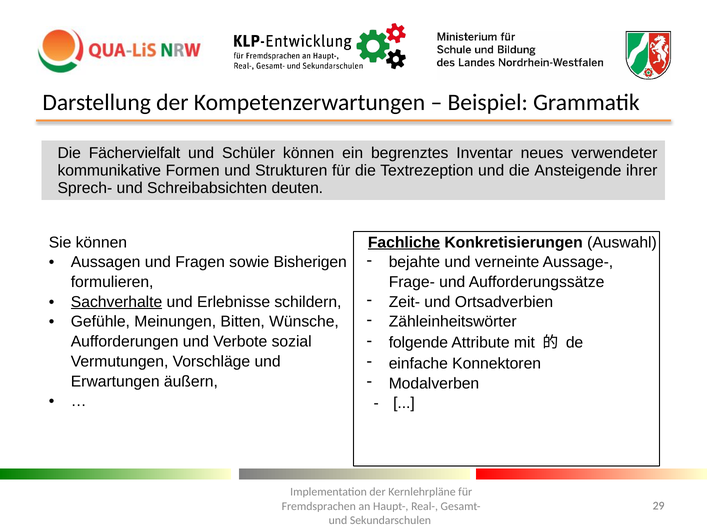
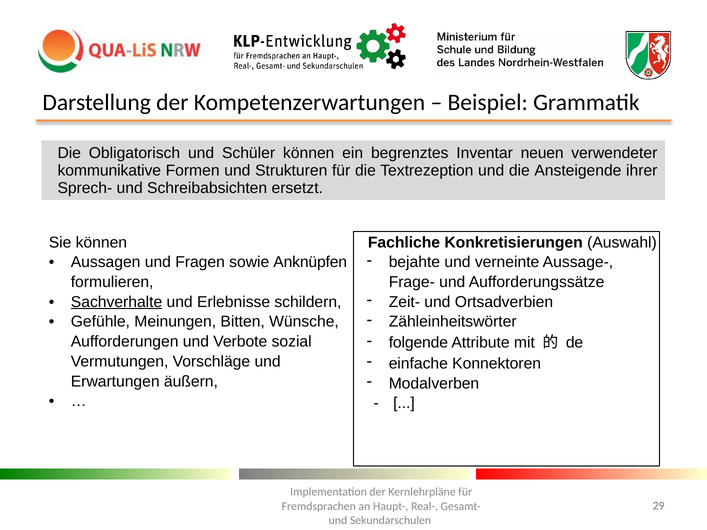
Fächervielfalt: Fächervielfalt -> Obligatorisch (134, 153)
neues: neues -> neuen (542, 153)
deuten: deuten -> ersetzt (297, 188)
Fachliche underline: present -> none (404, 242)
Bisherigen: Bisherigen -> Anknüpfen (310, 262)
